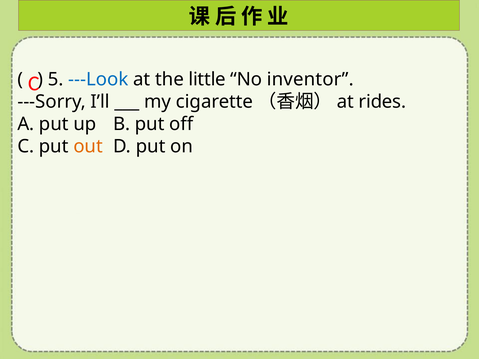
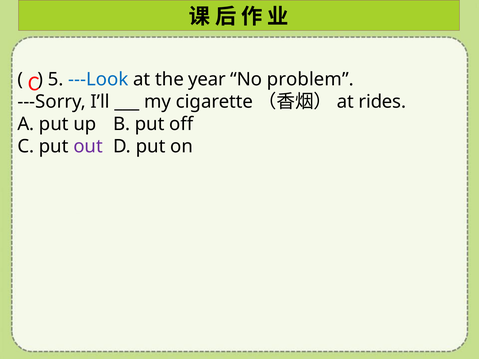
little: little -> year (207, 80)
inventor: inventor -> problem (310, 80)
out colour: orange -> purple (88, 147)
